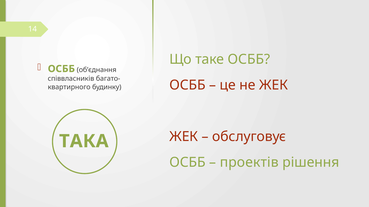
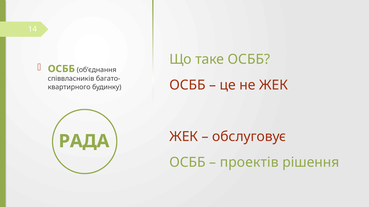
ТАКА: ТАКА -> РАДА (84, 142)
